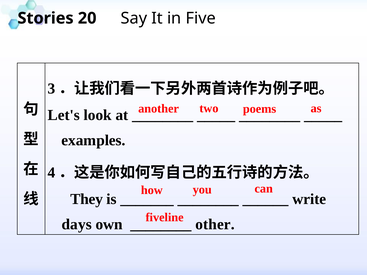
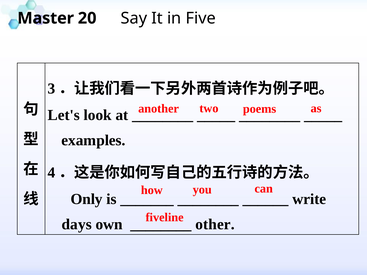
Stories: Stories -> Master (46, 18)
They: They -> Only (87, 199)
